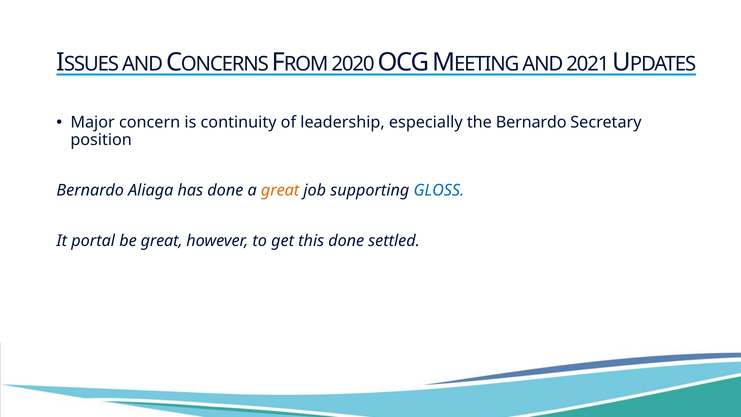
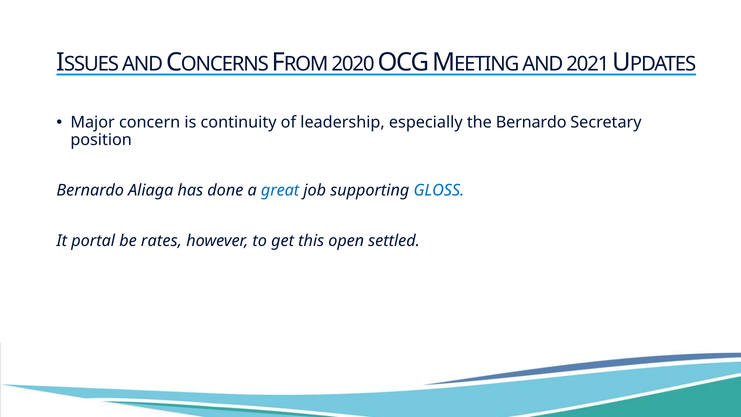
great colour: orange -> blue (280, 190)
be great: great -> rates (161, 241)
this done: done -> open (346, 241)
